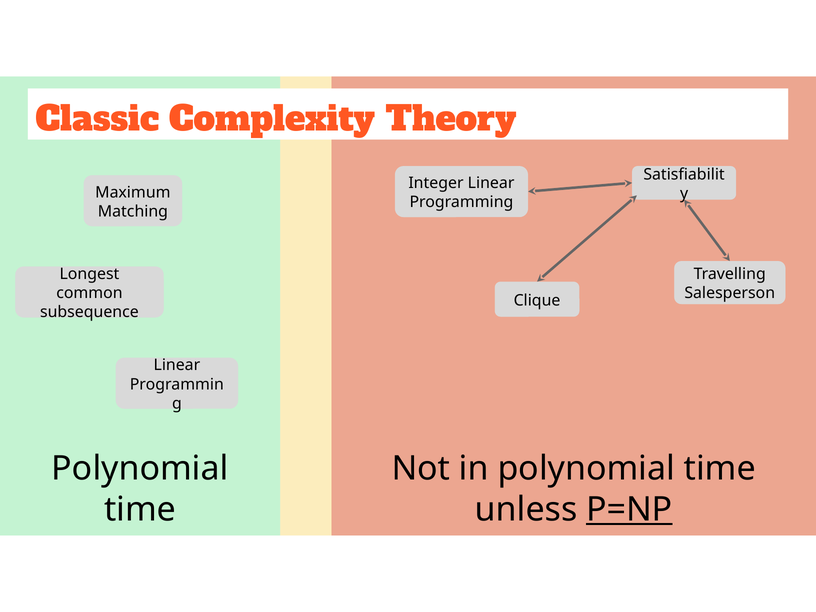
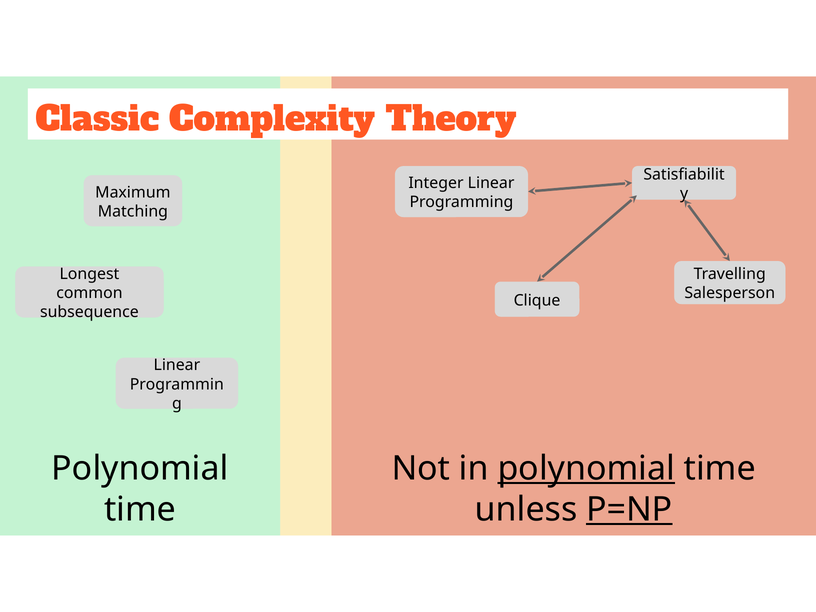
polynomial underline: none -> present (586, 468)
